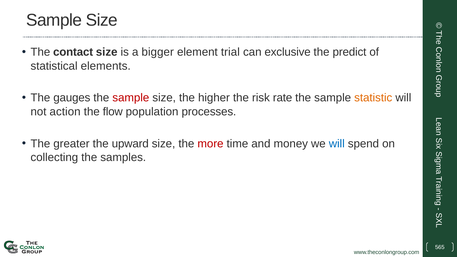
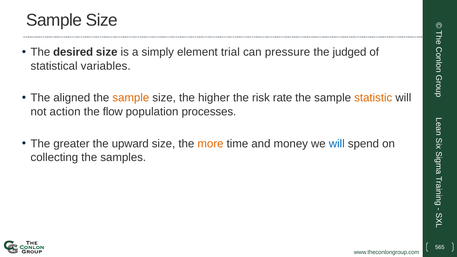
contact: contact -> desired (73, 52)
bigger: bigger -> simply (158, 52)
exclusive: exclusive -> pressure (287, 52)
predict: predict -> judged (350, 52)
elements: elements -> variables (106, 66)
gauges: gauges -> aligned (72, 98)
sample colour: red -> orange (131, 98)
more colour: red -> orange (210, 144)
